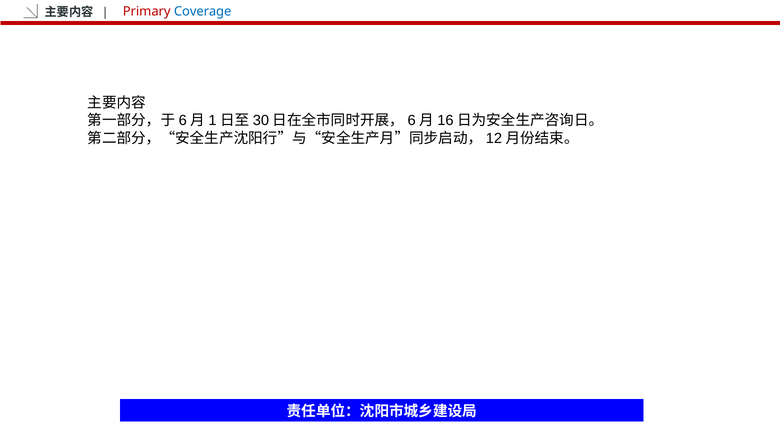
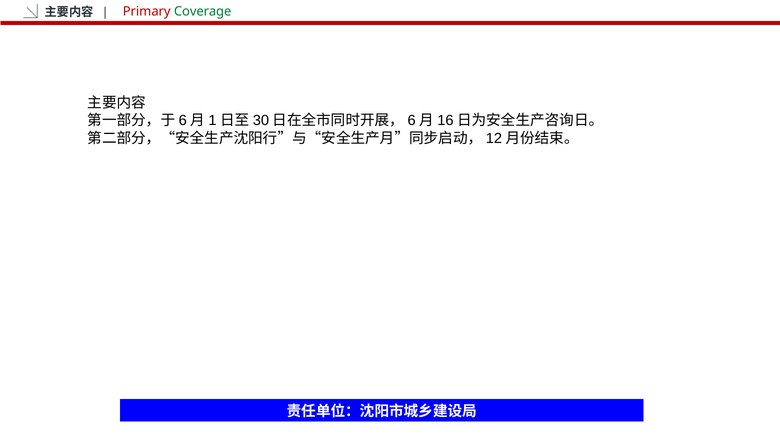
Coverage colour: blue -> green (203, 11)
